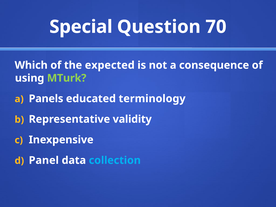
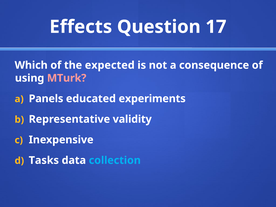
Special: Special -> Effects (81, 27)
70: 70 -> 17 (216, 27)
MTurk colour: light green -> pink (67, 78)
terminology: terminology -> experiments (152, 99)
Panel: Panel -> Tasks (44, 160)
